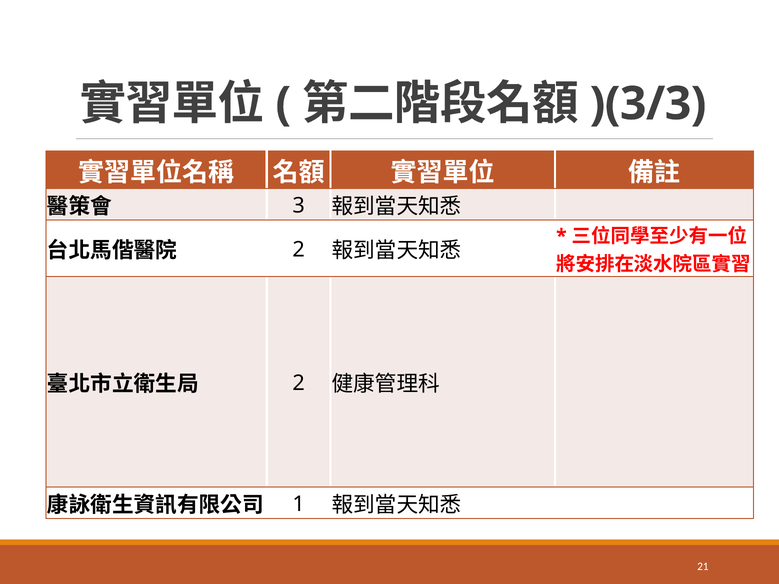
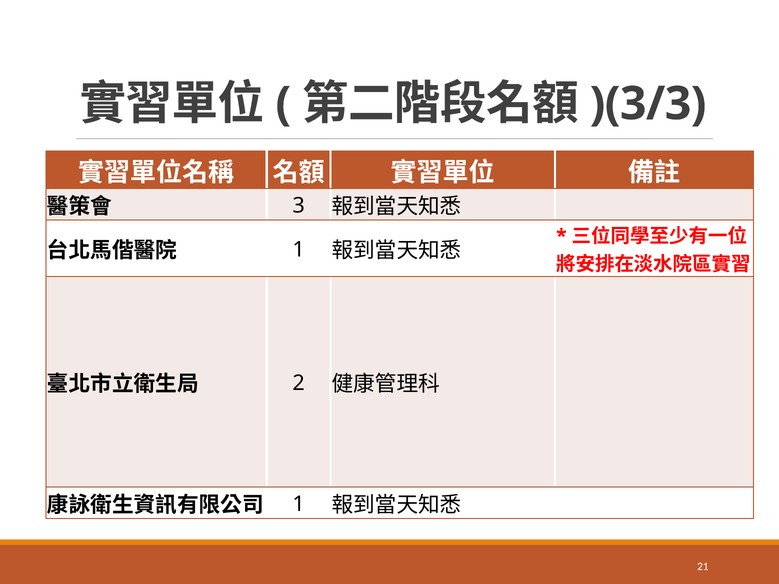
2: 2 -> 1 (299, 250)
